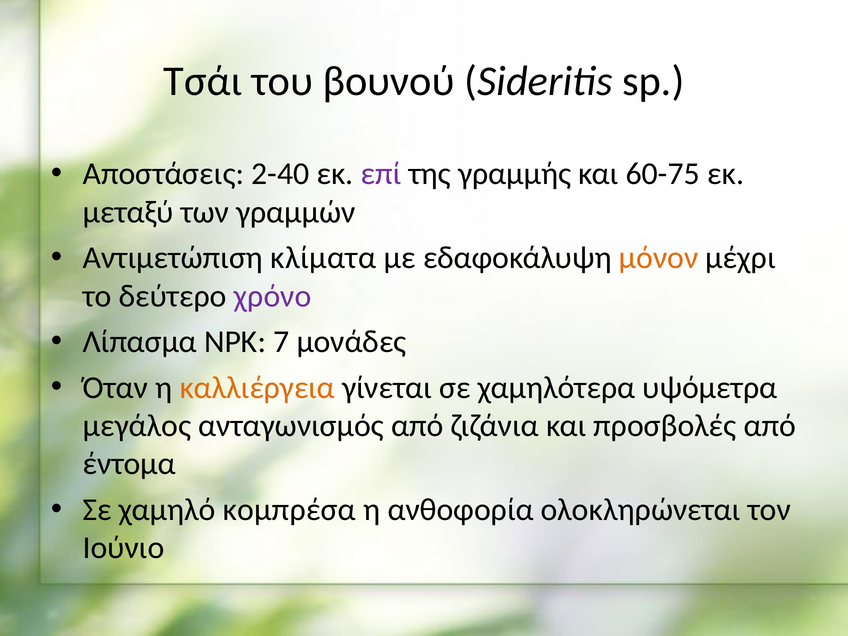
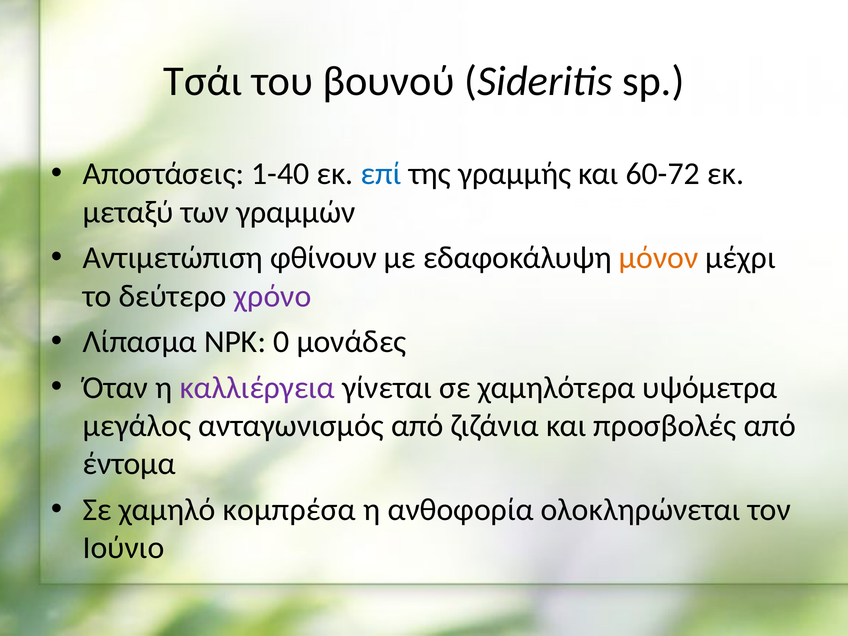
2-40: 2-40 -> 1-40 (280, 174)
επί colour: purple -> blue (381, 174)
60-75: 60-75 -> 60-72 (663, 174)
κλίματα: κλίματα -> φθίνουν (324, 258)
7: 7 -> 0 (281, 342)
καλλιέργεια colour: orange -> purple (257, 388)
